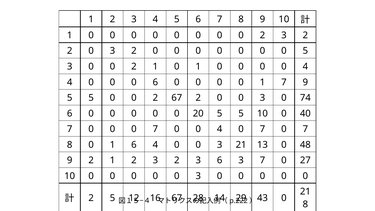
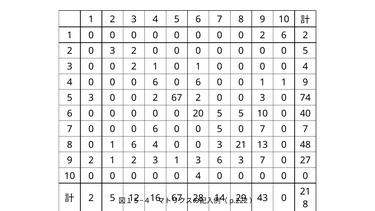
0 2 3: 3 -> 6 (284, 35)
0 6 0 0: 0 -> 6 (198, 82)
1 7: 7 -> 1 (284, 82)
5: 5 -> 3 (91, 98)
7: 7 -> 6 (155, 129)
4: 4 -> 5 (220, 129)
1 2 3 2: 2 -> 1 (177, 160)
3: 3 -> 4 (198, 176)
